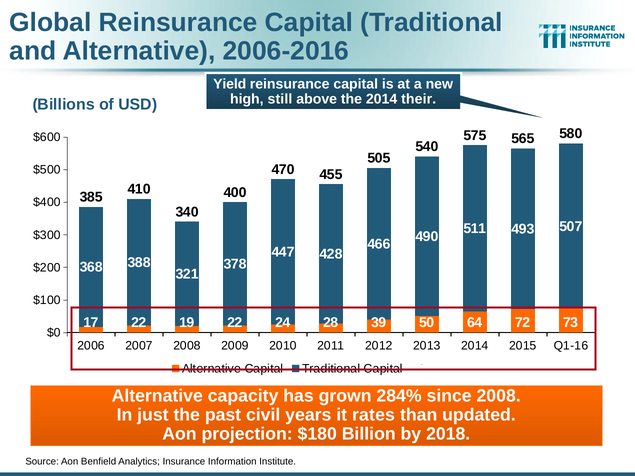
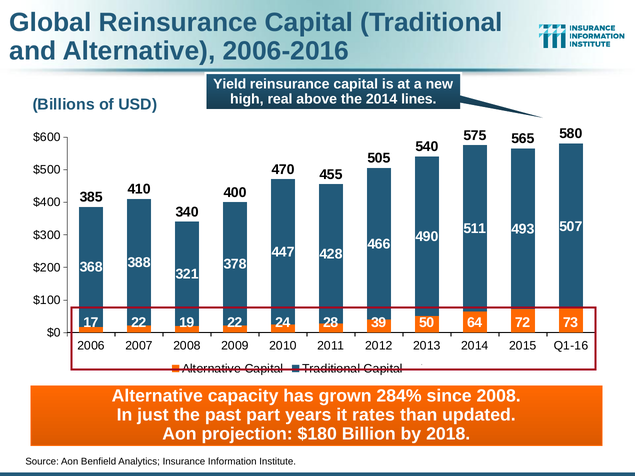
still: still -> real (280, 99)
their: their -> lines (419, 99)
civil: civil -> part (263, 415)
